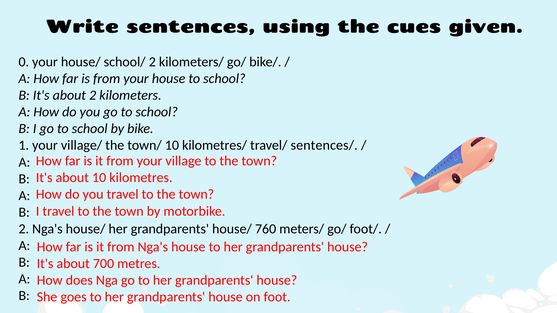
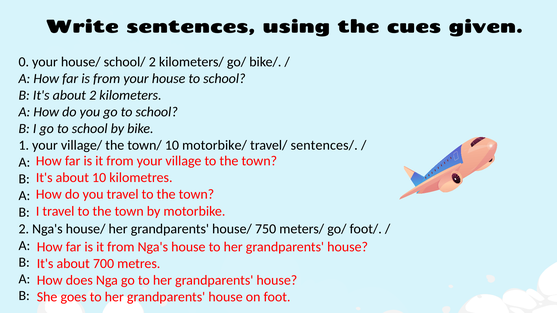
kilometres/: kilometres/ -> motorbike/ (215, 146)
760: 760 -> 750 (266, 229)
